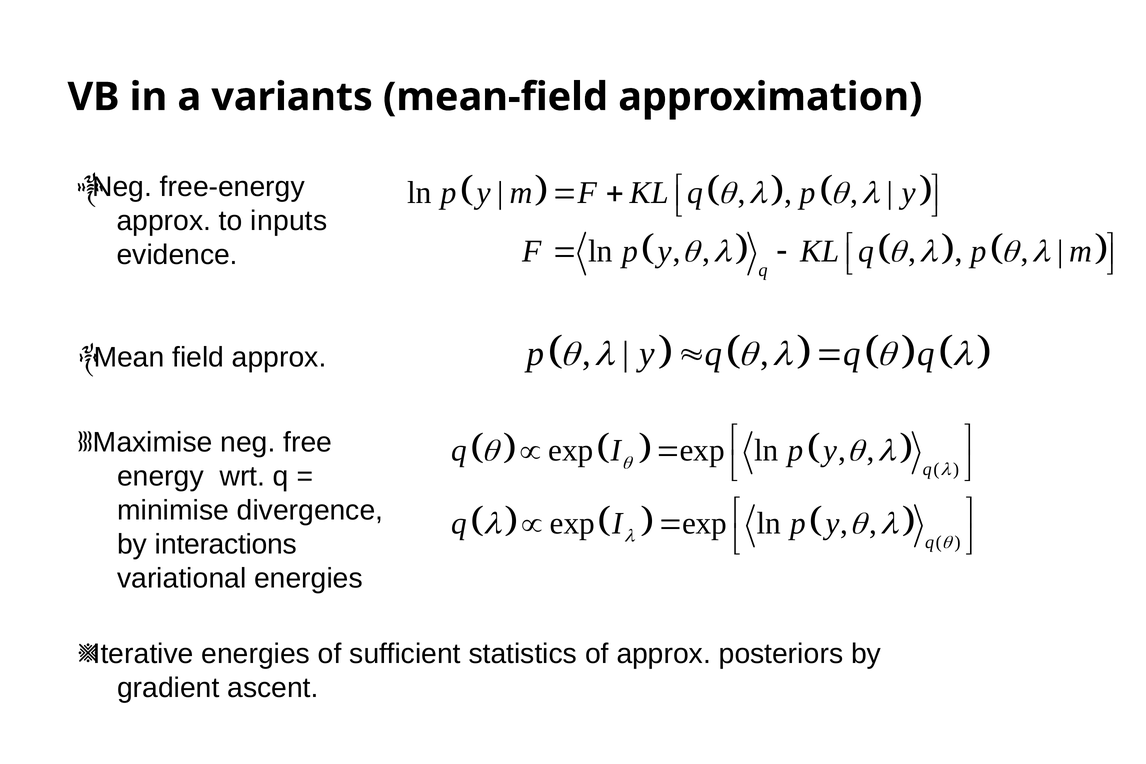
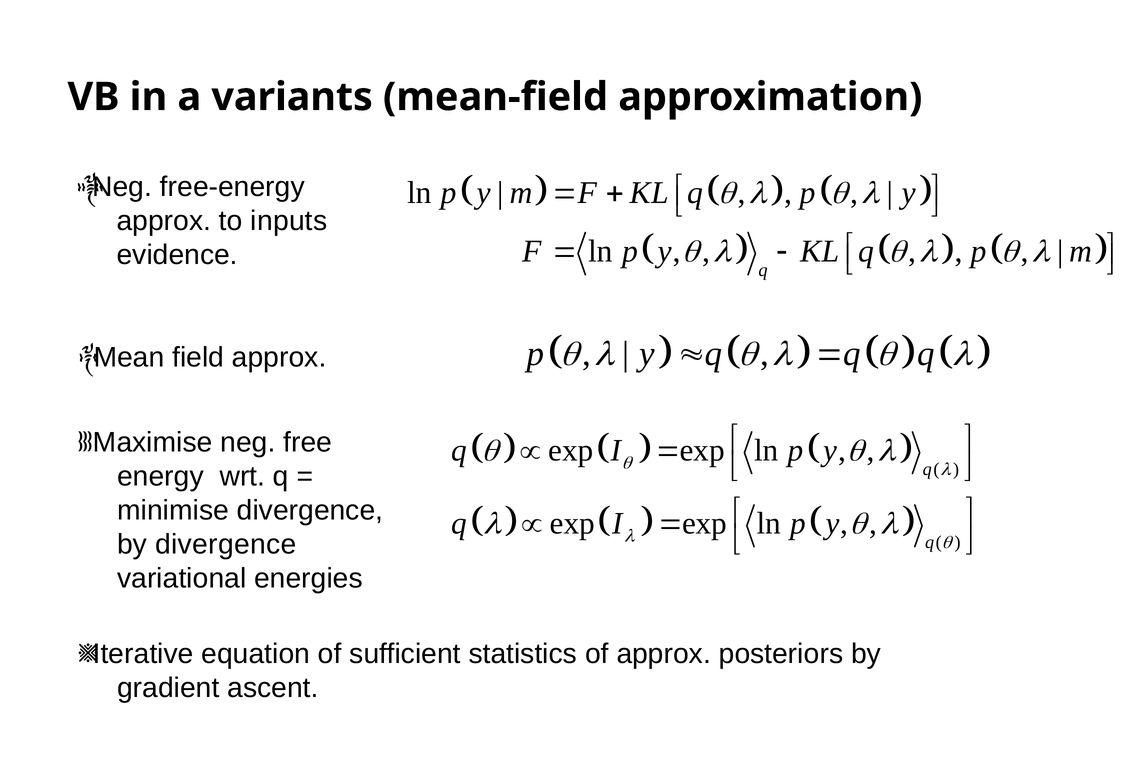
by interactions: interactions -> divergence (226, 544)
Iterative energies: energies -> equation (256, 654)
